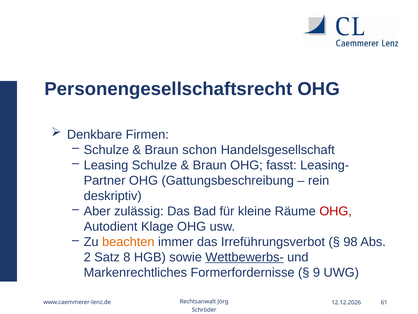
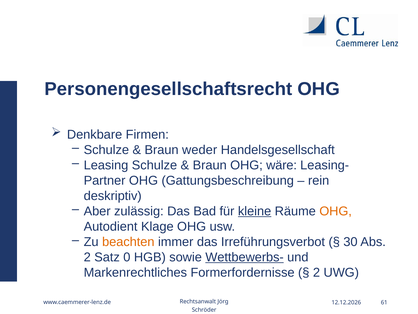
schon: schon -> weder (200, 150)
fasst: fasst -> wäre (282, 165)
kleine underline: none -> present (255, 211)
OHG colour: red -> orange (336, 211)
98: 98 -> 30 (350, 242)
8: 8 -> 0 (127, 257)
9: 9 -> 2 (316, 272)
